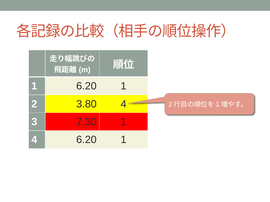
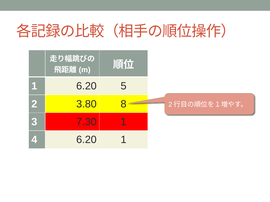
1 6.20 1: 1 -> 5 (124, 86)
3.80 4: 4 -> 8 (124, 104)
